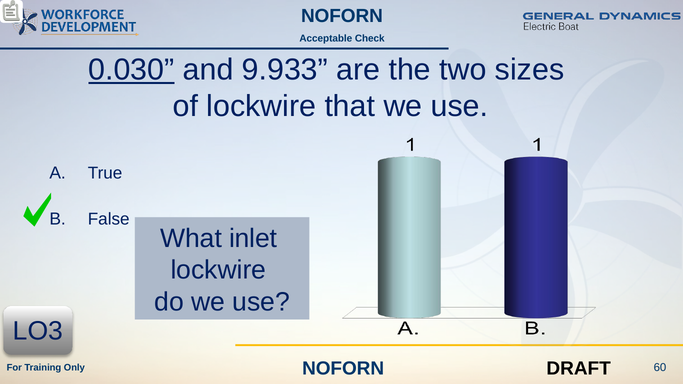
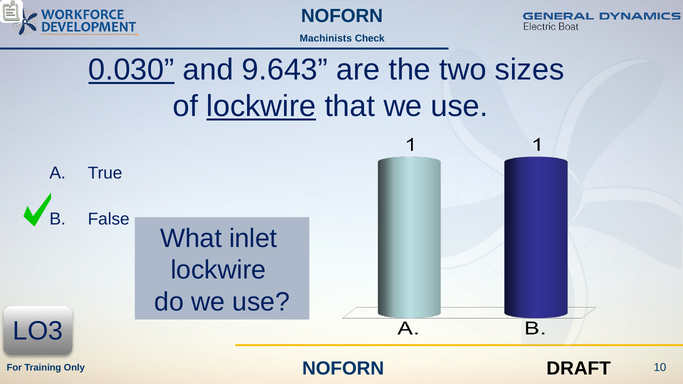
Acceptable: Acceptable -> Machinists (326, 38)
9.933: 9.933 -> 9.643 (285, 70)
lockwire underline: none -> present (261, 106)
60: 60 -> 10 (660, 368)
